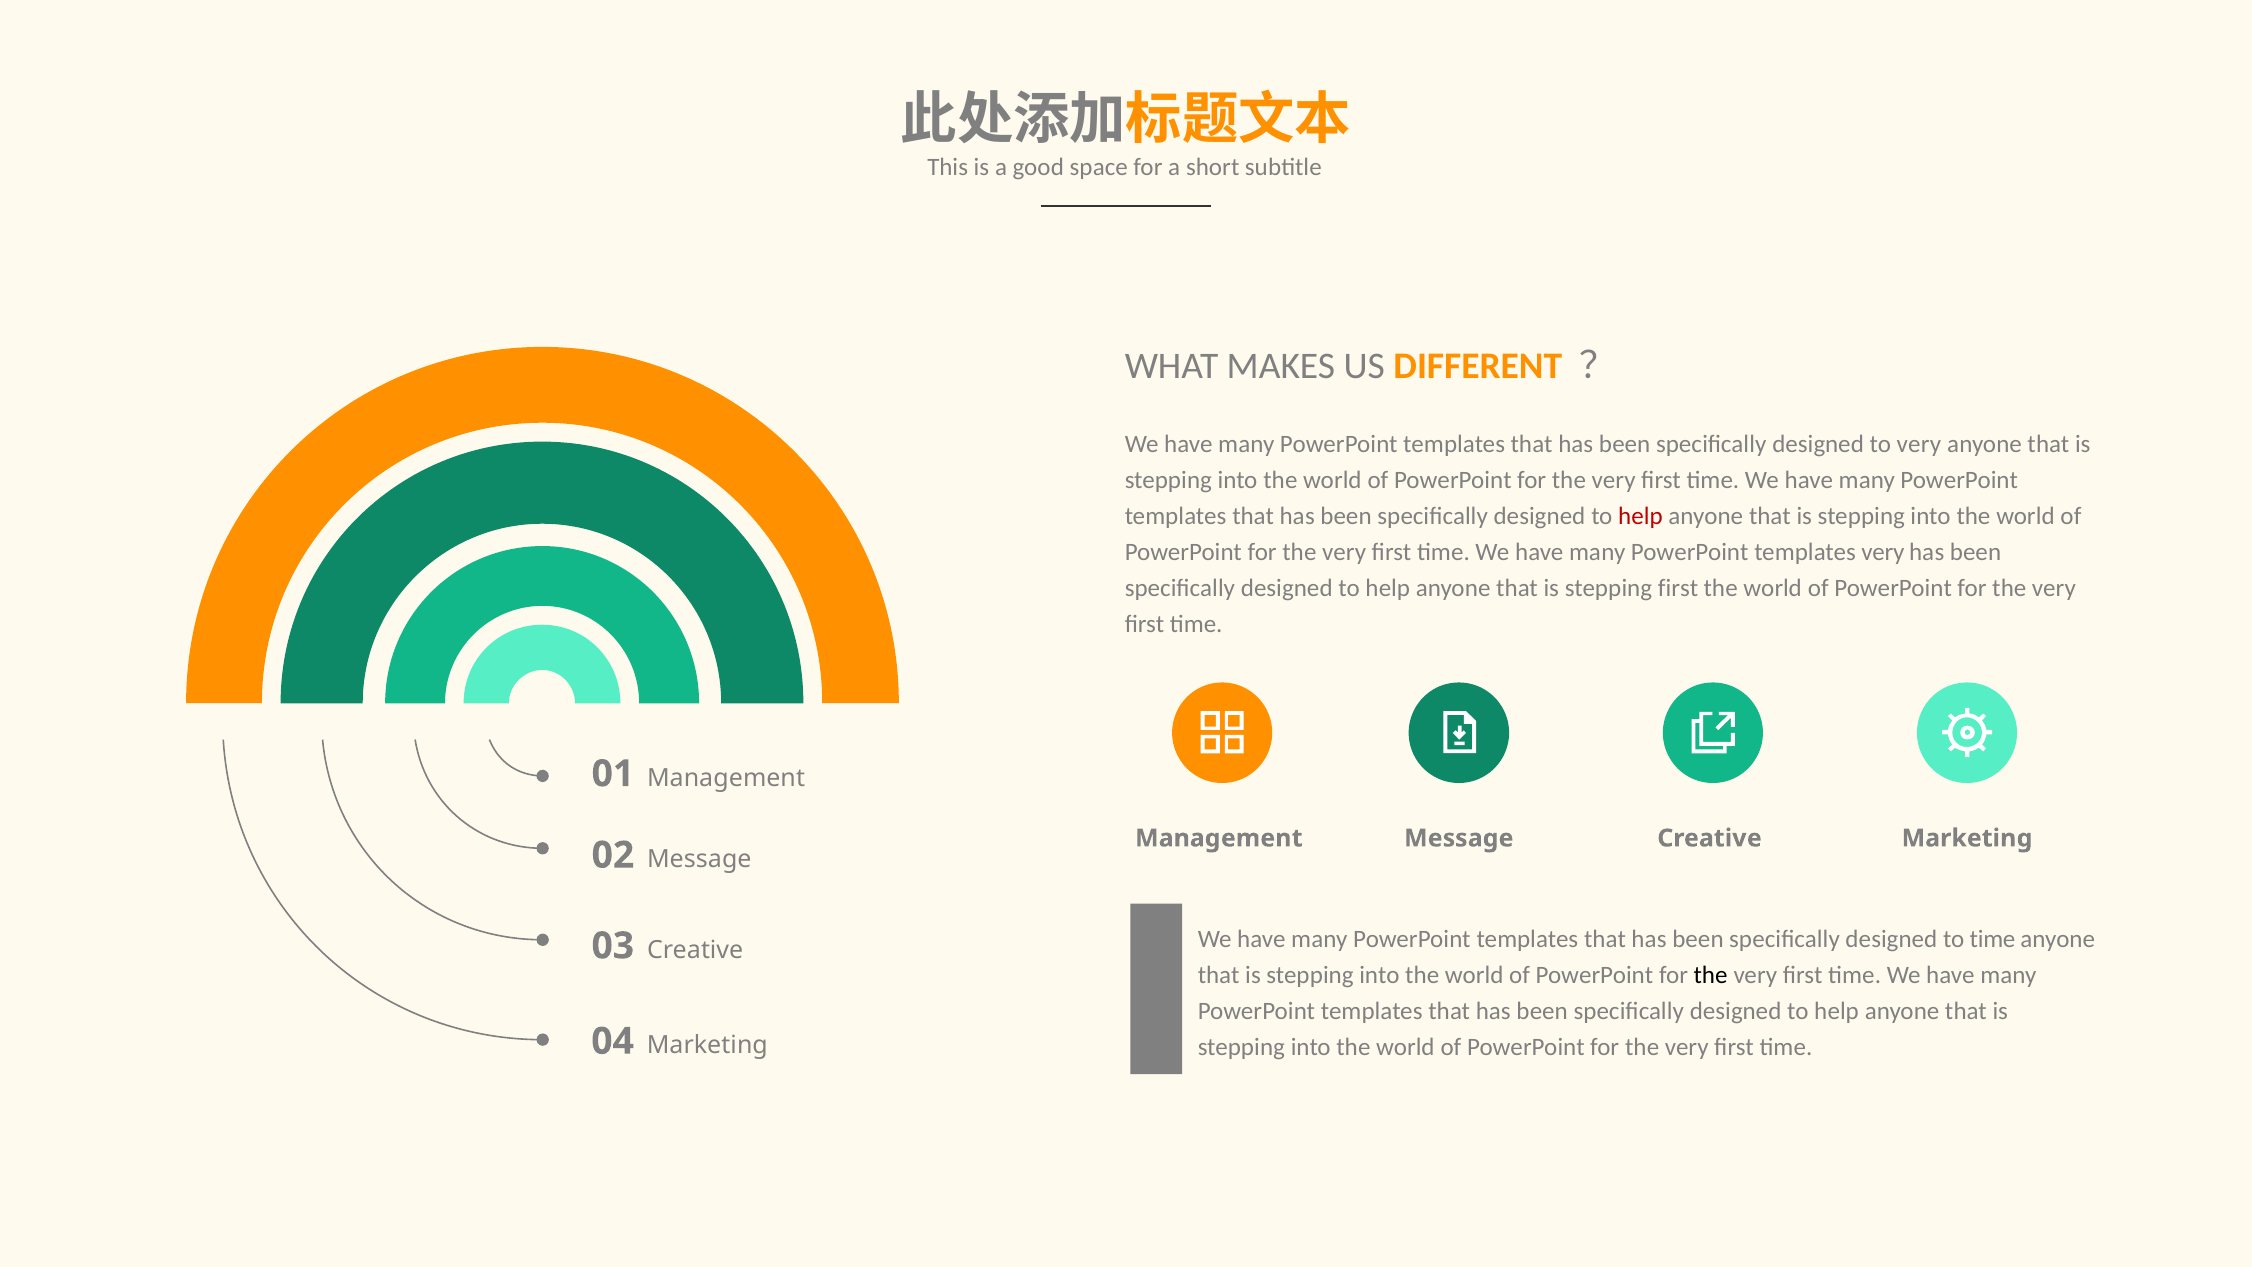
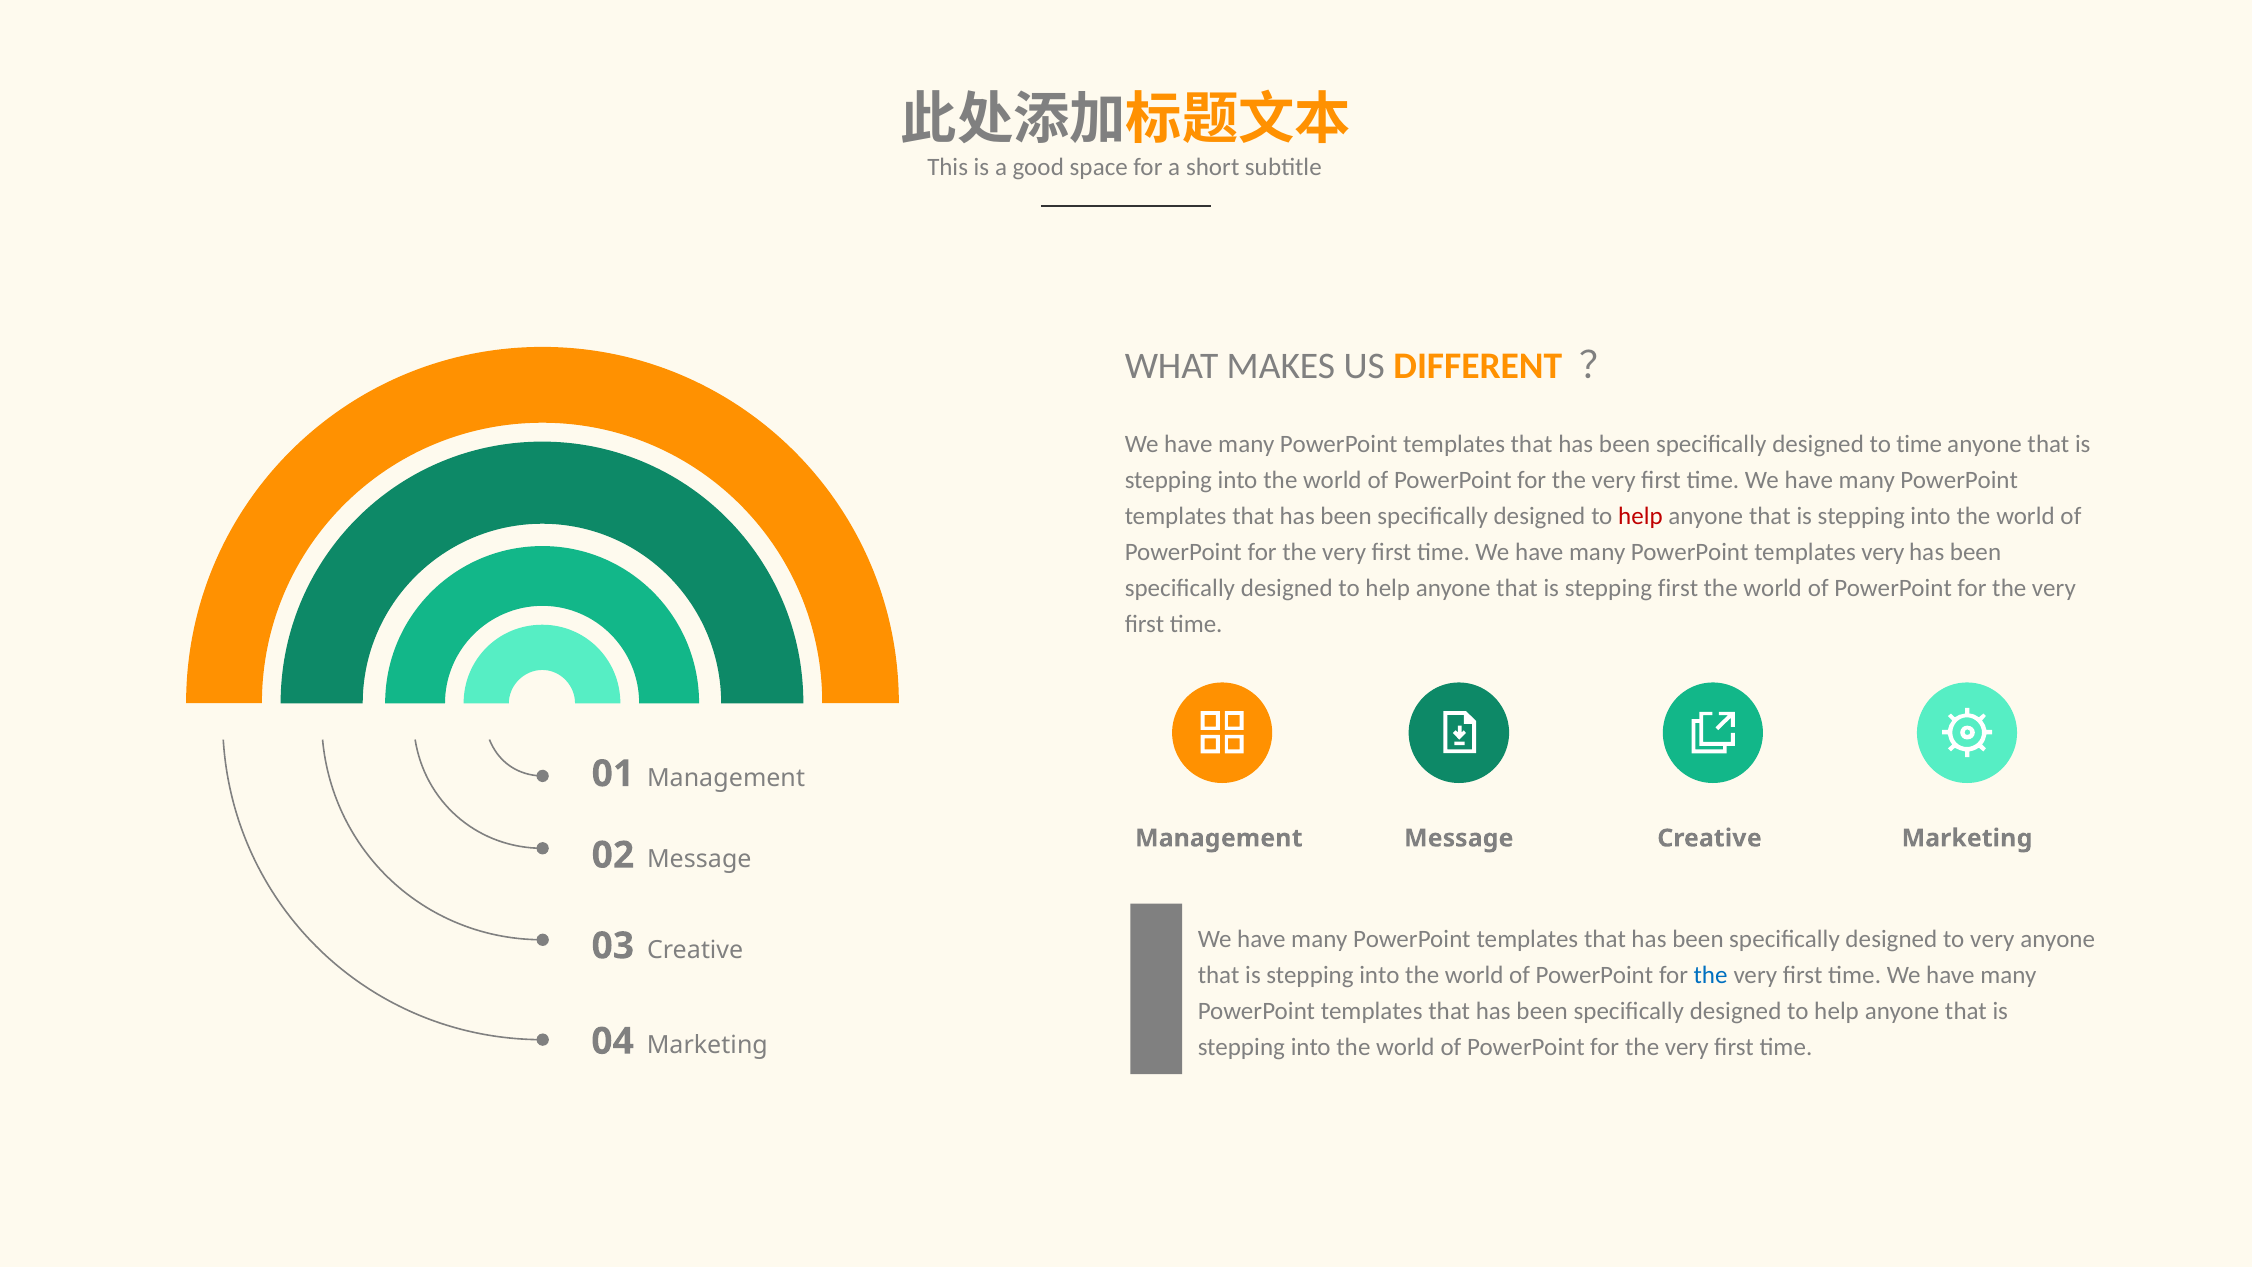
to very: very -> time (1919, 444)
to time: time -> very (1992, 939)
the colour: black -> blue (1711, 975)
